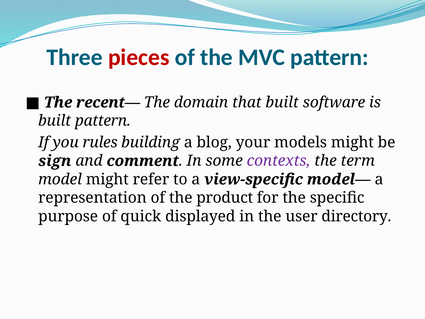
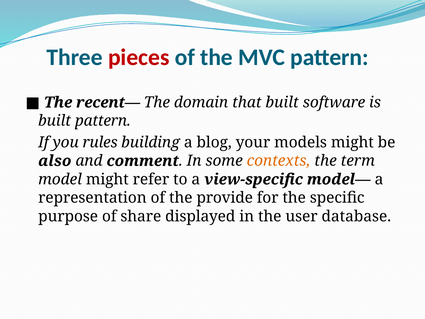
sign: sign -> also (55, 161)
contexts colour: purple -> orange (279, 161)
product: product -> provide (225, 198)
quick: quick -> share (141, 216)
directory: directory -> database (356, 216)
